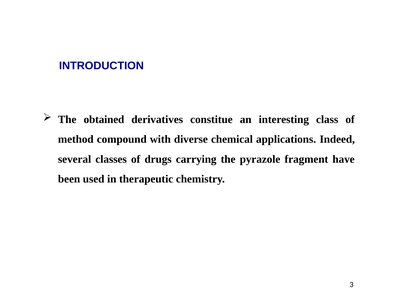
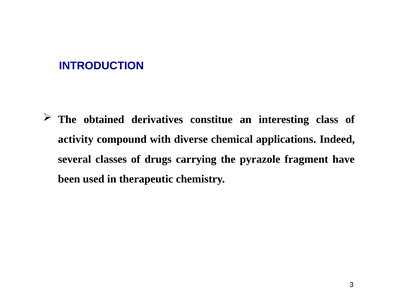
method: method -> activity (76, 139)
